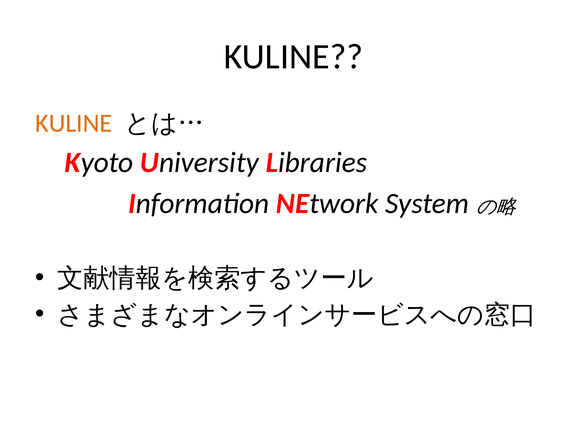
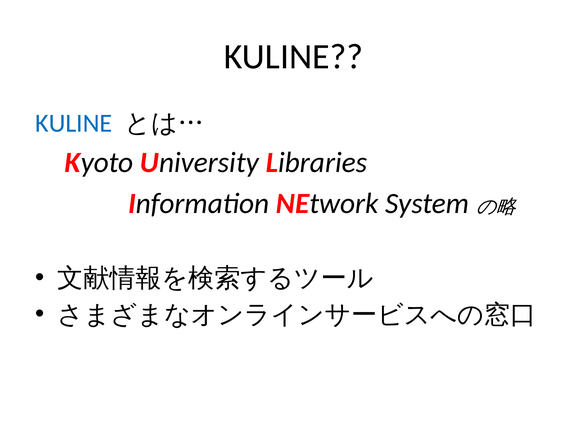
KULINE colour: orange -> blue (74, 123)
